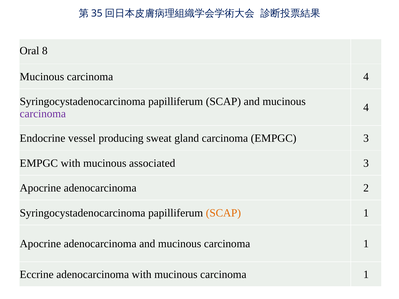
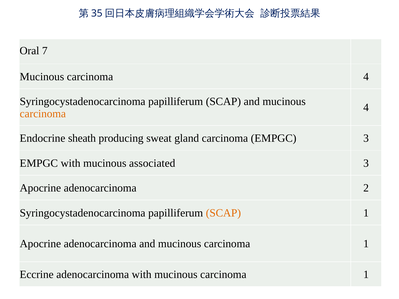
8: 8 -> 7 (45, 51)
carcinoma colour: purple -> orange (43, 114)
vessel: vessel -> sheath (82, 138)
